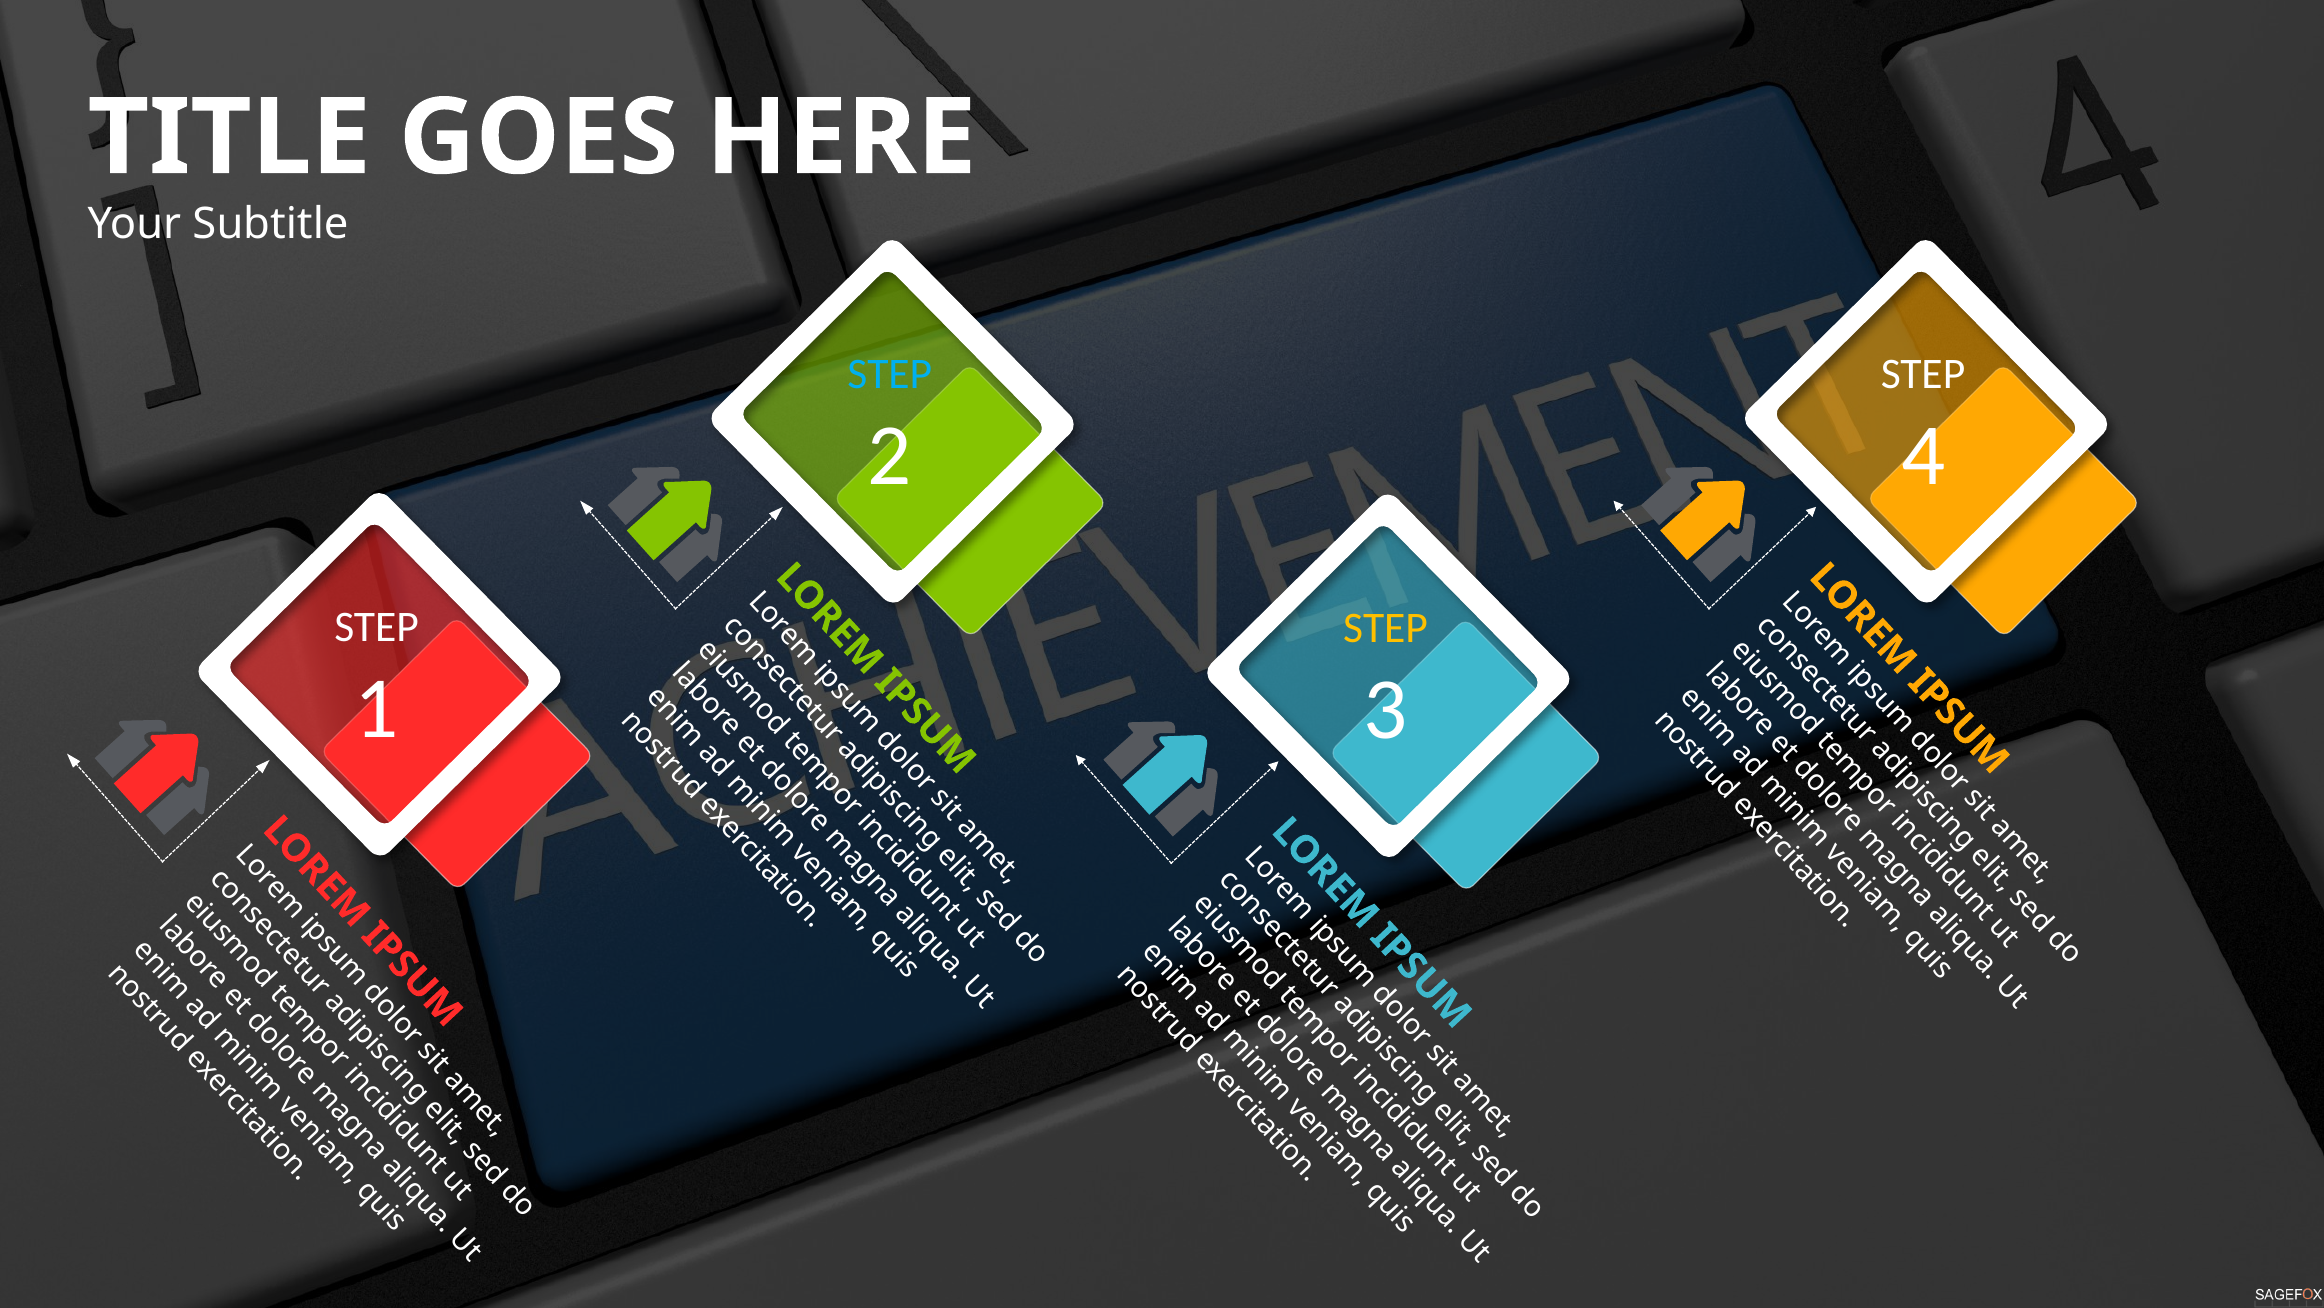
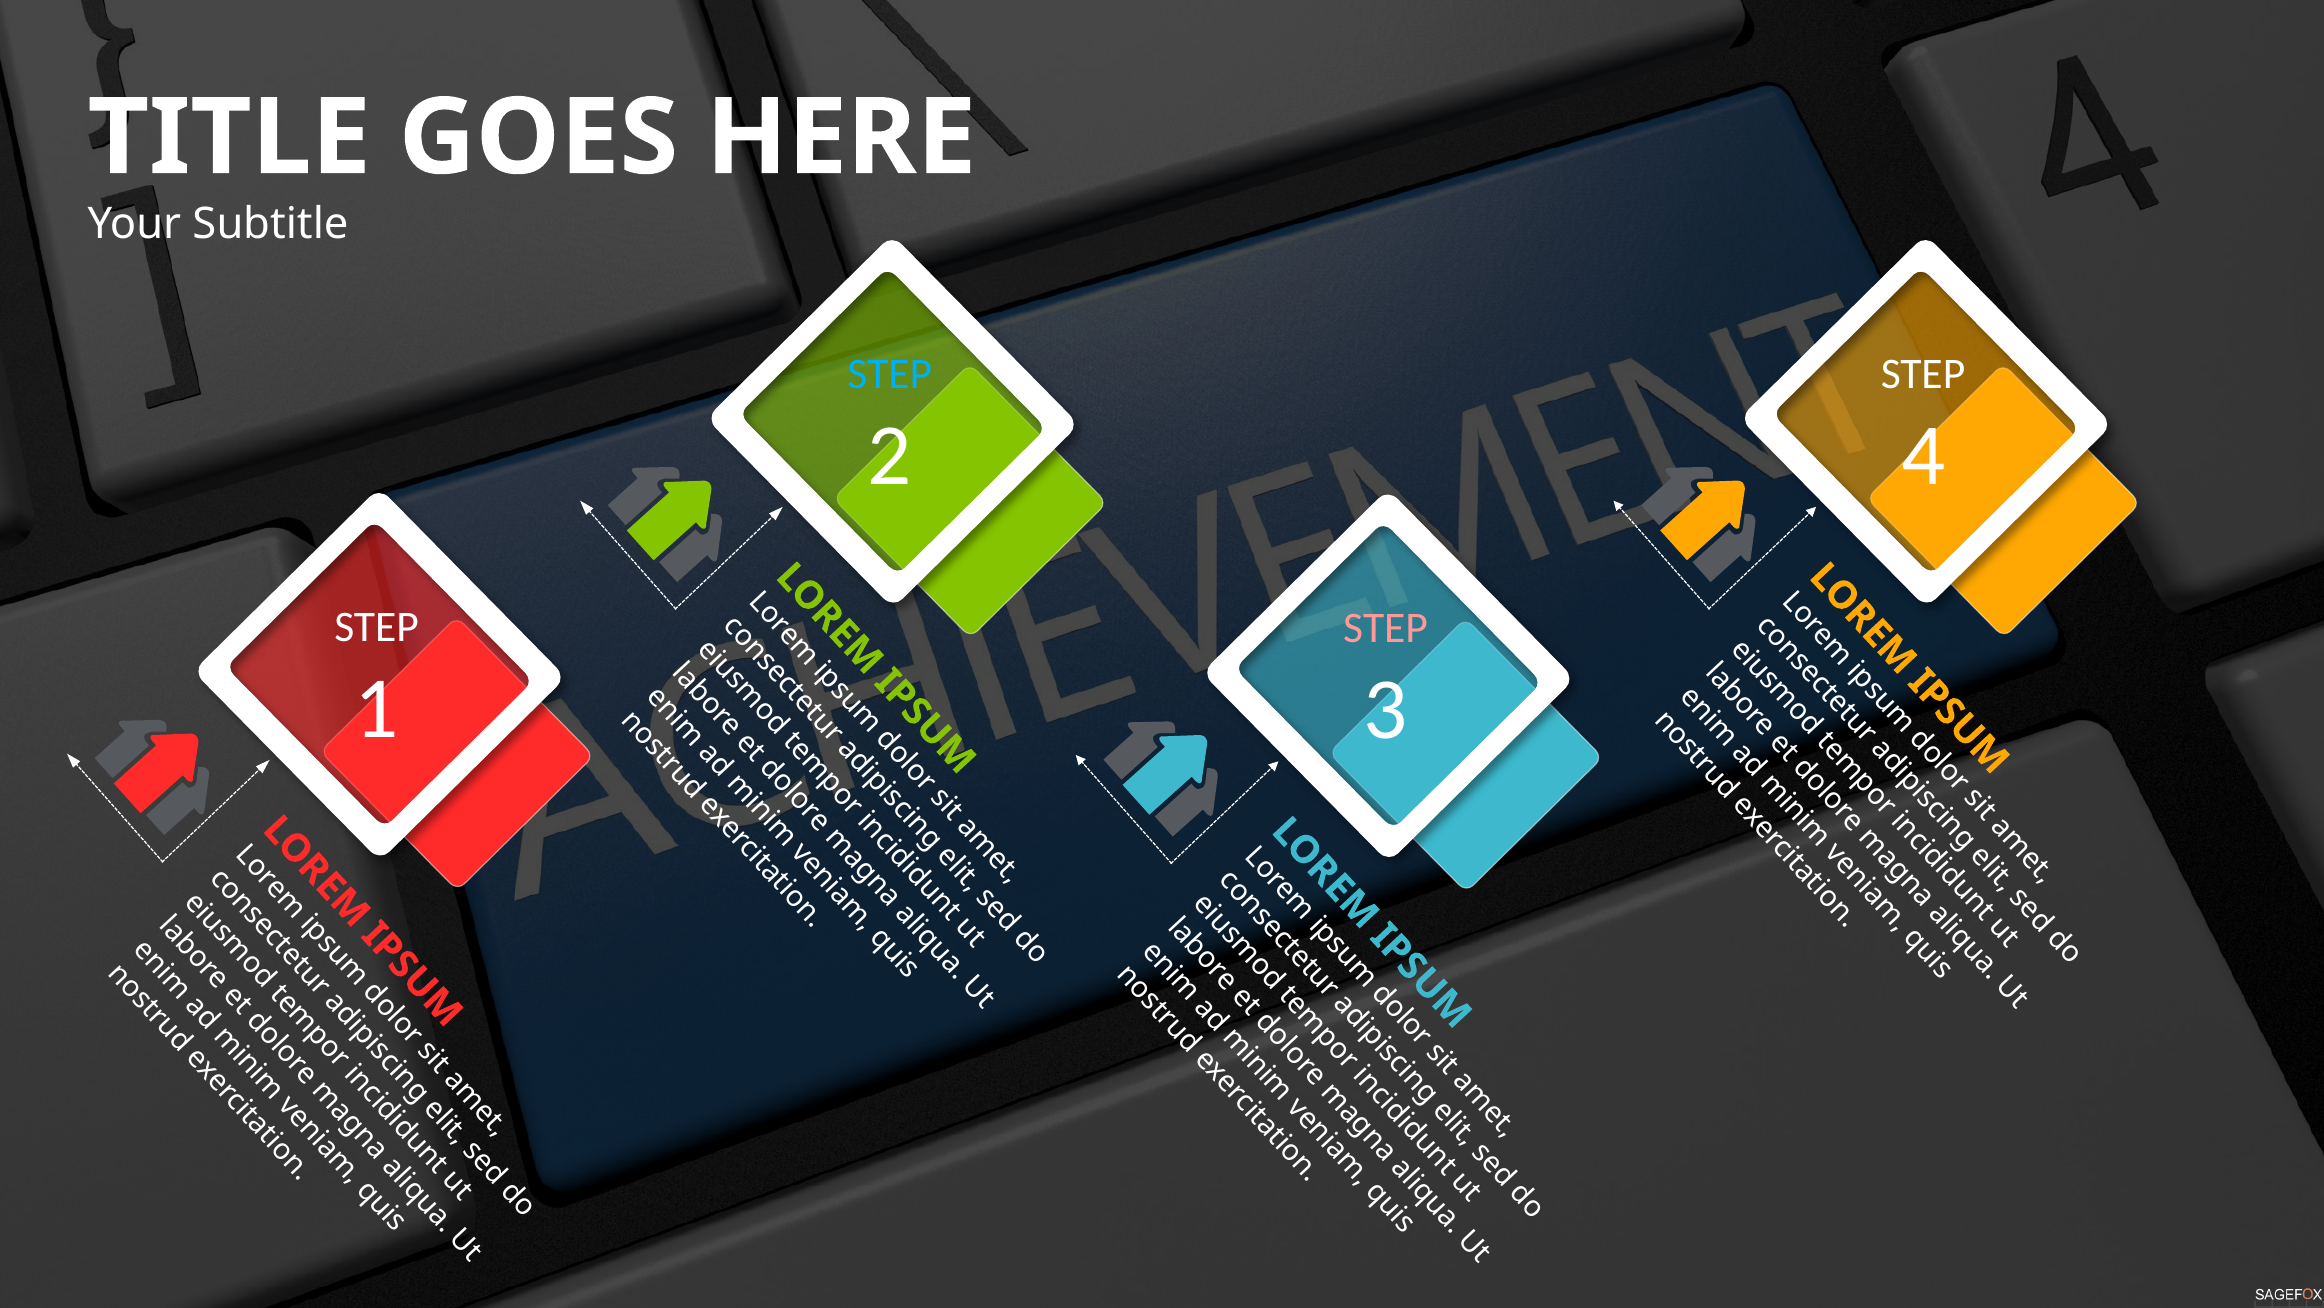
STEP colour: yellow -> pink (1385, 628)
